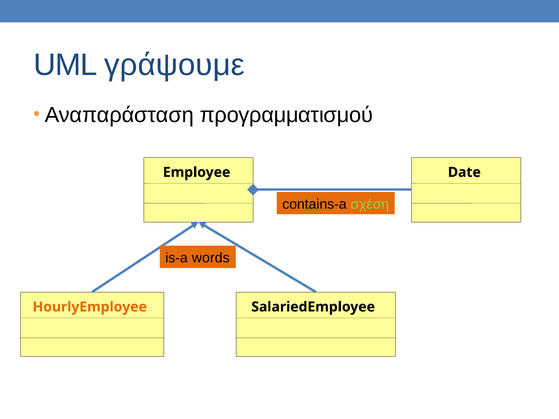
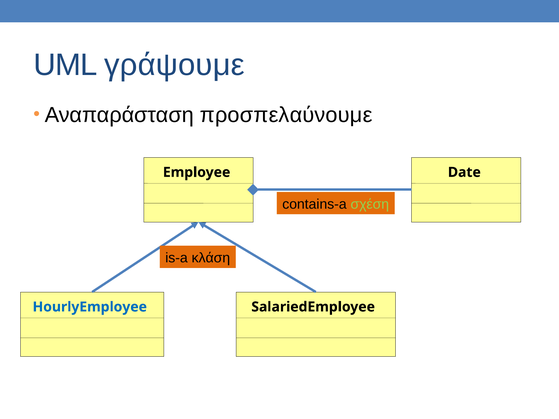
προγραμματισμού: προγραμματισμού -> προσπελαύνουμε (286, 115)
words: words -> κλάση (211, 258)
HourlyEmployee colour: orange -> blue (90, 307)
